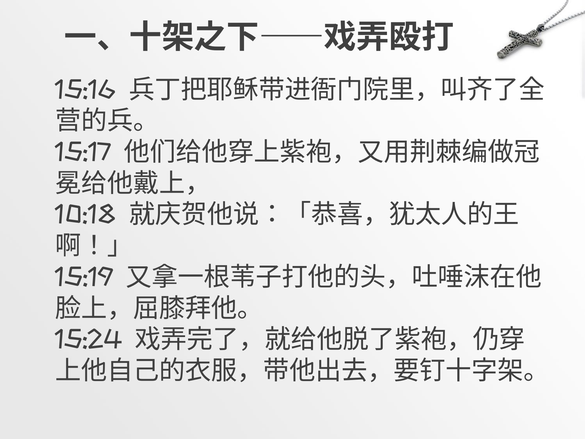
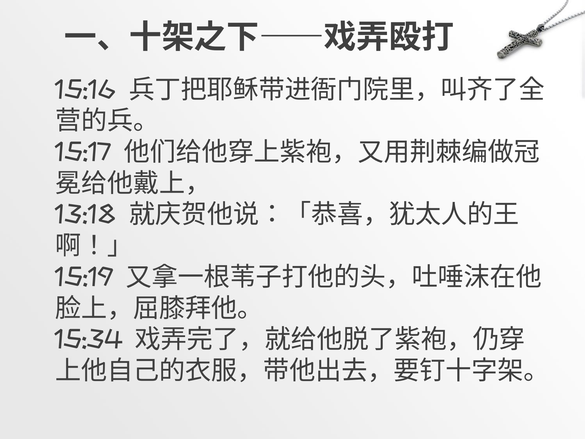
10:18: 10:18 -> 13:18 (86, 215)
15:24: 15:24 -> 15:34 (89, 339)
